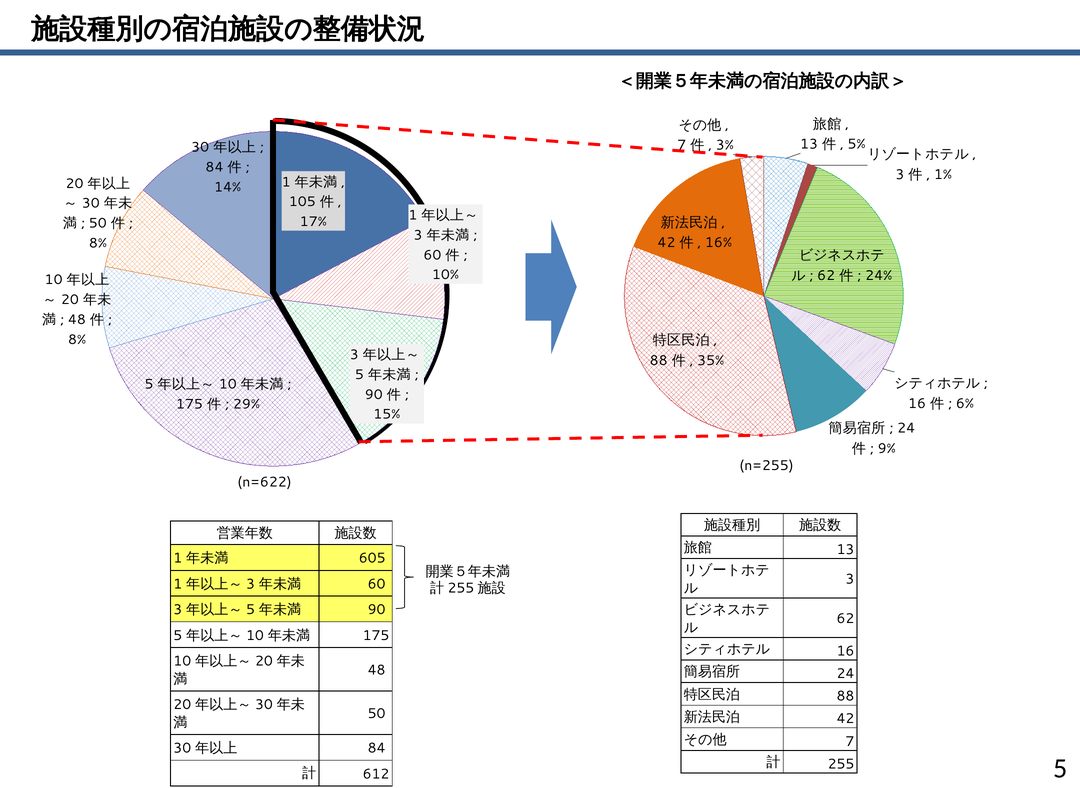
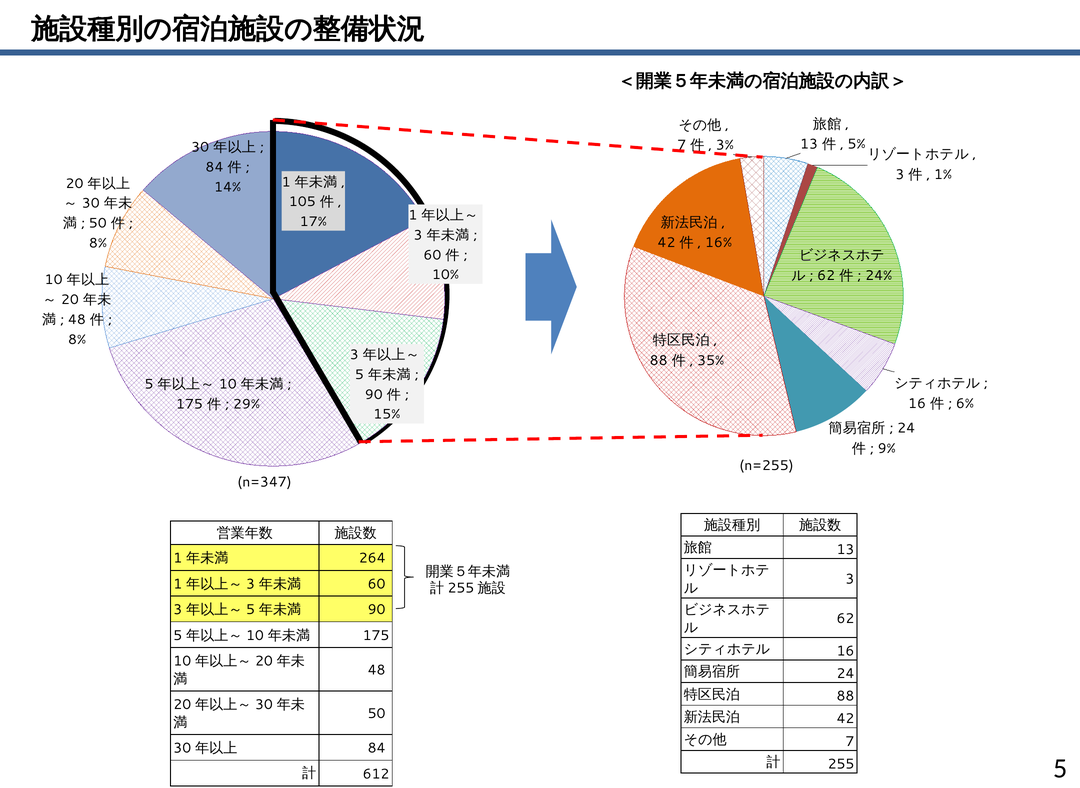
n=622: n=622 -> n=347 (264, 482)
605: 605 -> 264 (372, 558)
